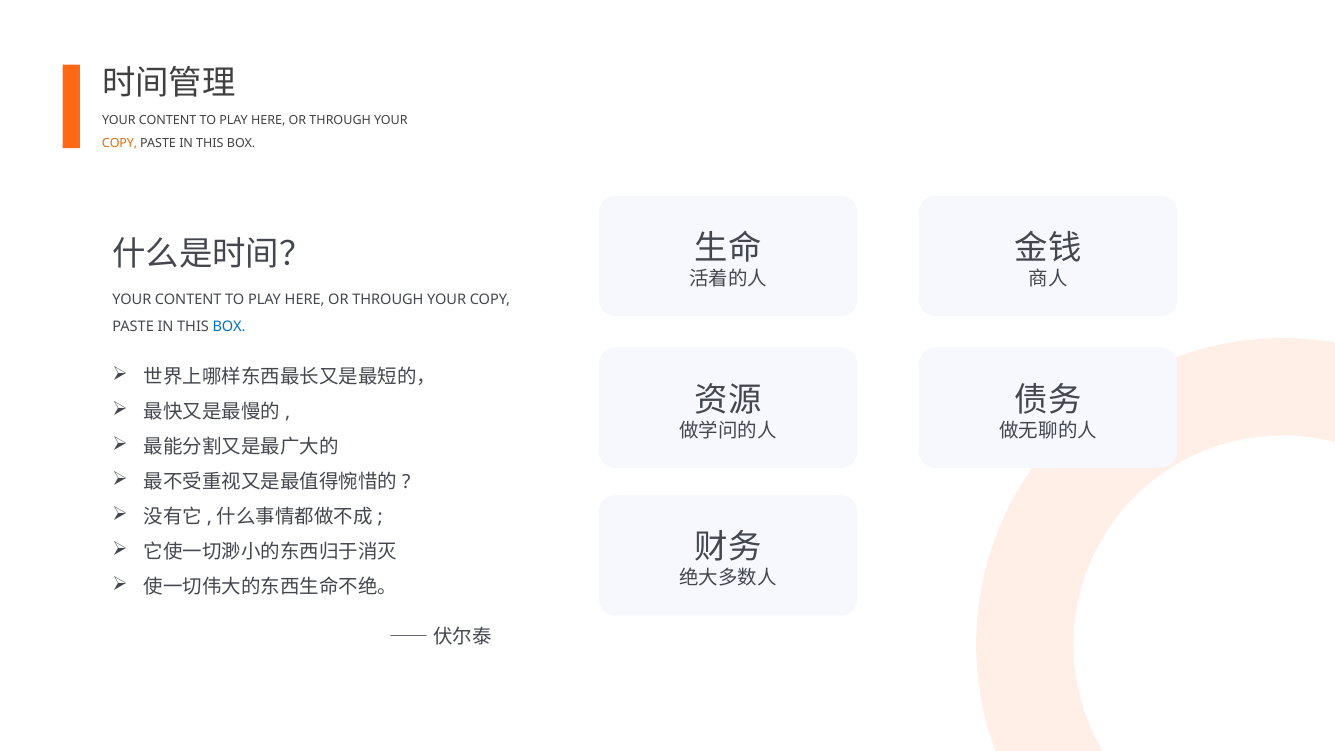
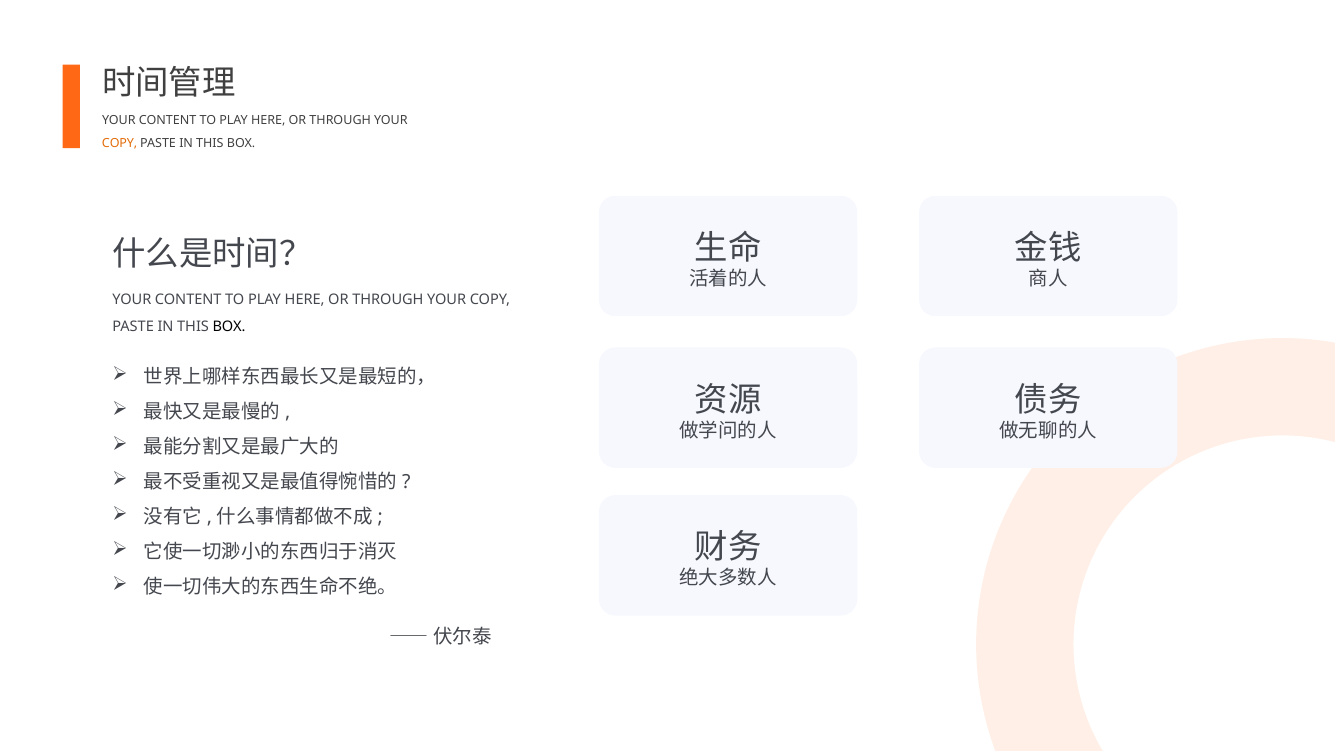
BOX colour: blue -> black (229, 326)
